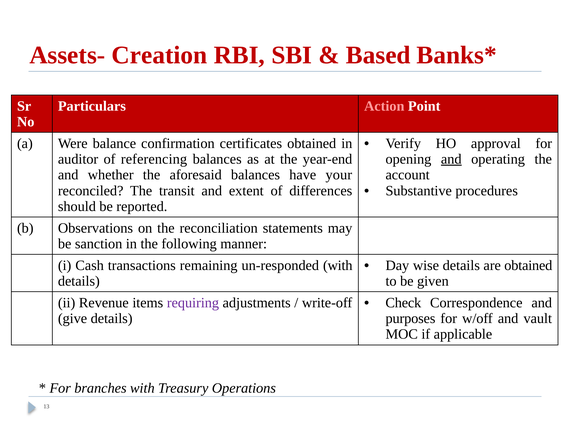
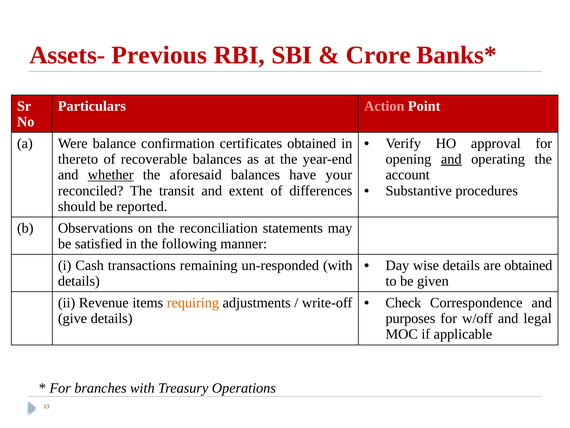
Creation: Creation -> Previous (159, 55)
Based: Based -> Crore (378, 55)
auditor: auditor -> thereto (78, 159)
referencing: referencing -> recoverable (154, 159)
whether underline: none -> present (111, 175)
sanction: sanction -> satisfied (99, 244)
requiring colour: purple -> orange (193, 302)
vault: vault -> legal (538, 318)
